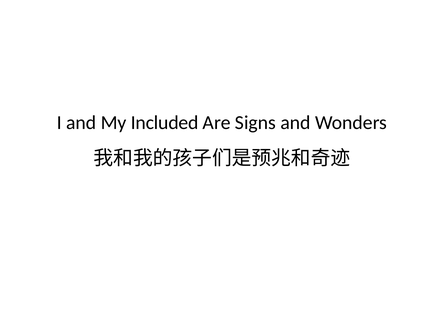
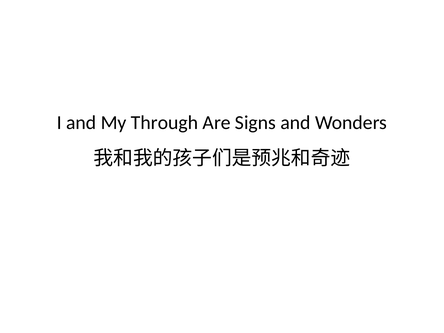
Included: Included -> Through (165, 123)
